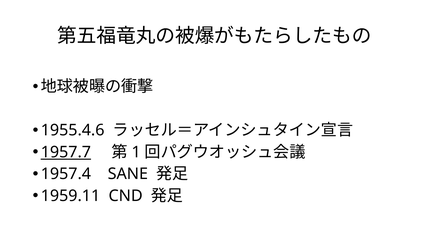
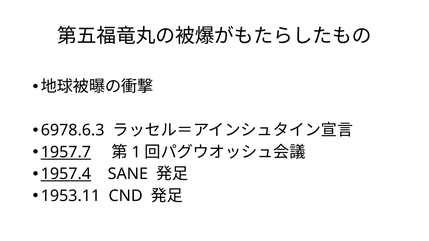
1955.4.6: 1955.4.6 -> 6978.6.3 (73, 130)
1957.4 underline: none -> present (66, 174)
1959.11: 1959.11 -> 1953.11 (70, 196)
